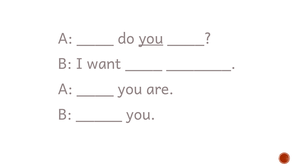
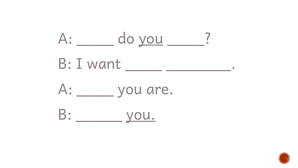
you underline: none -> present (141, 115)
